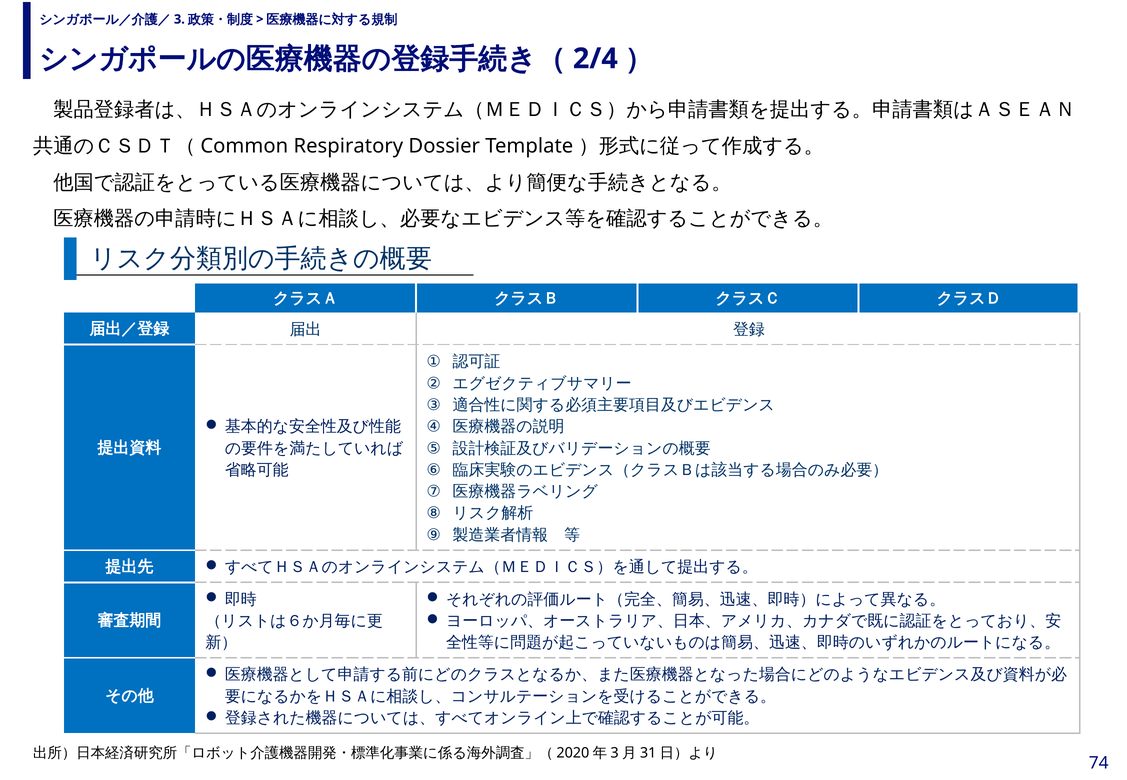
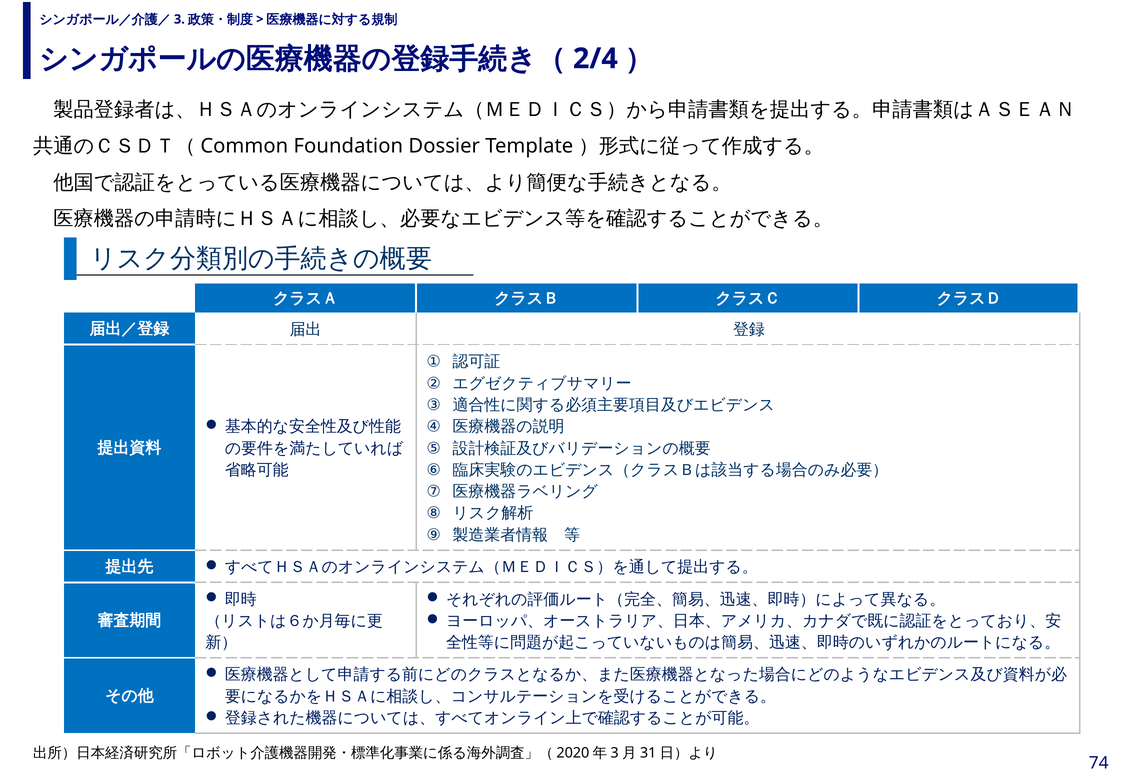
Respiratory: Respiratory -> Foundation (348, 146)
